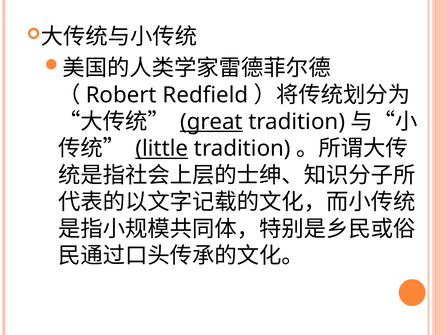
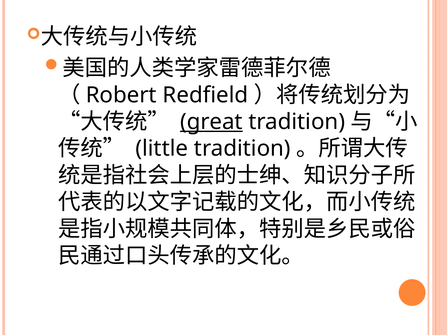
little underline: present -> none (162, 149)
